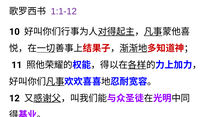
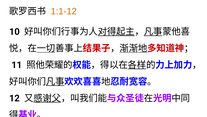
1:1-12 colour: purple -> orange (64, 11)
